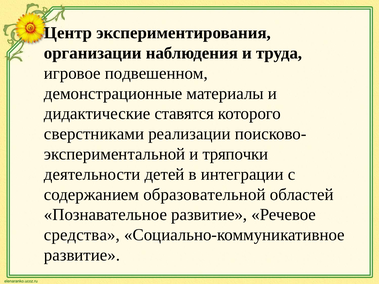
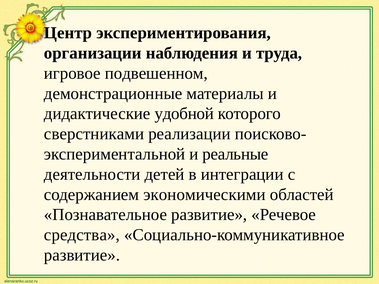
ставятся: ставятся -> удобной (184, 114)
тряпочки: тряпочки -> реальные (235, 154)
образовательной: образовательной -> экономическими (205, 195)
